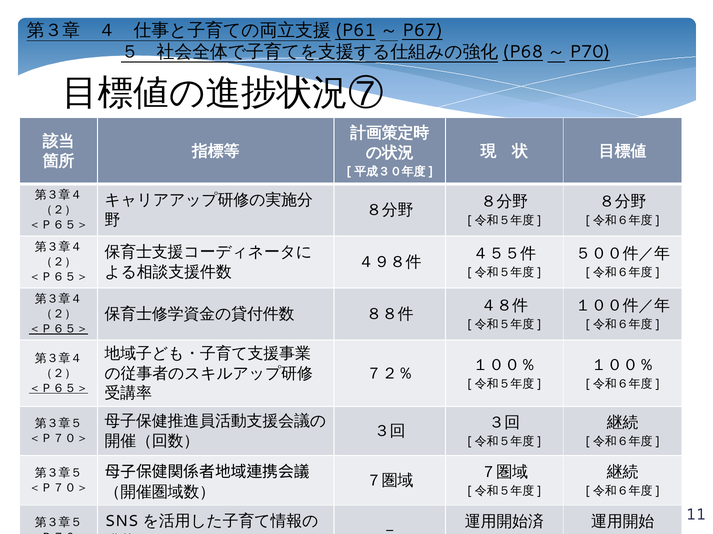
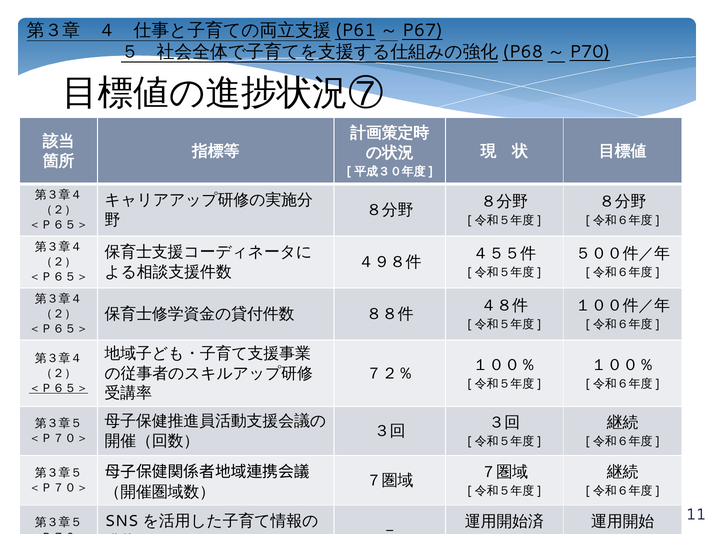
＜Ｐ６５＞ underline: present -> none (58, 329)
